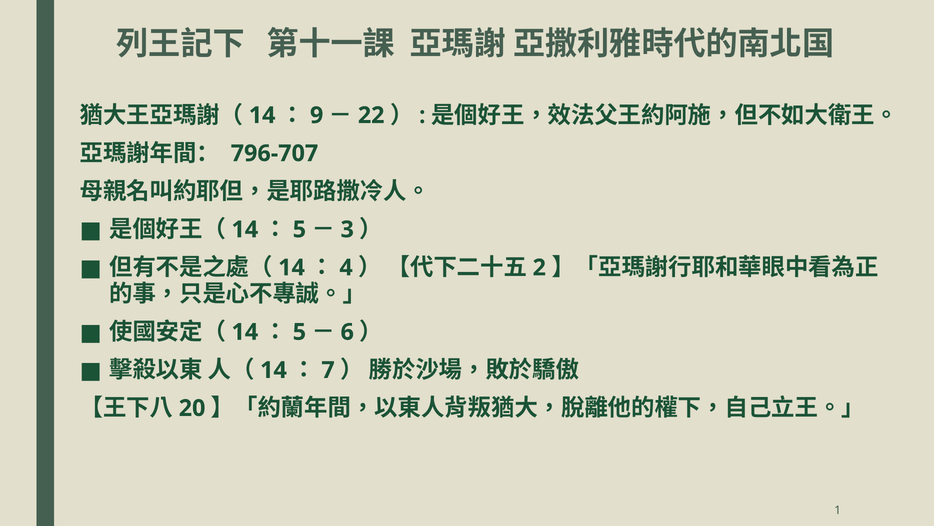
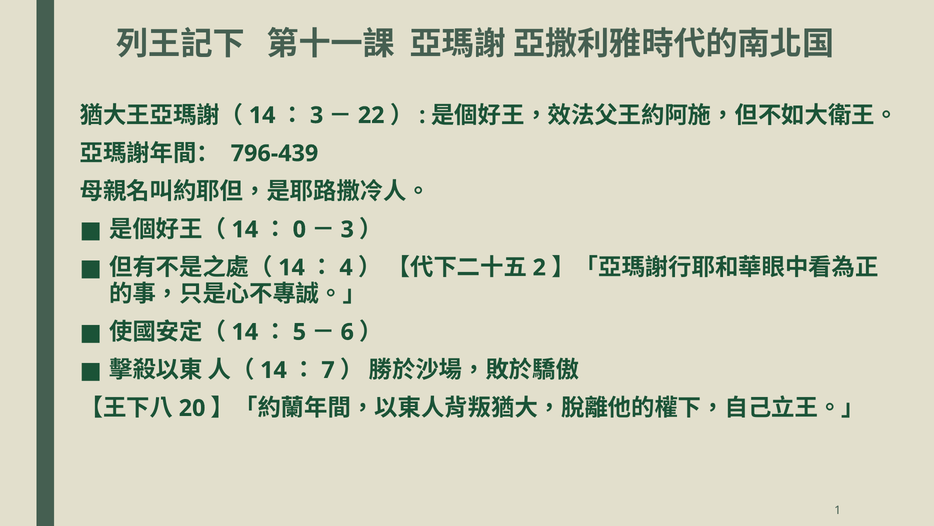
9: 9 -> 3 (317, 115)
796-707: 796-707 -> 796-439 (274, 153)
5: 5 -> 0 (299, 229)
